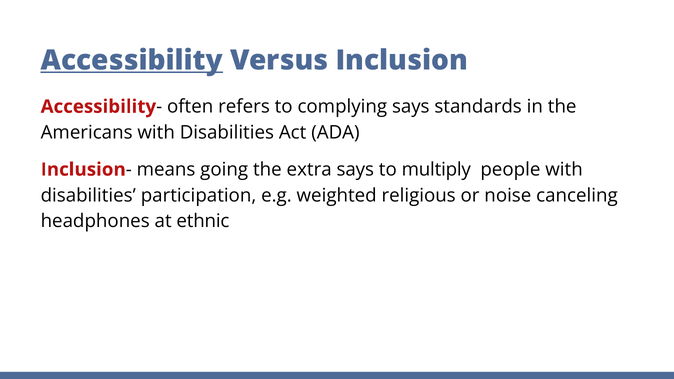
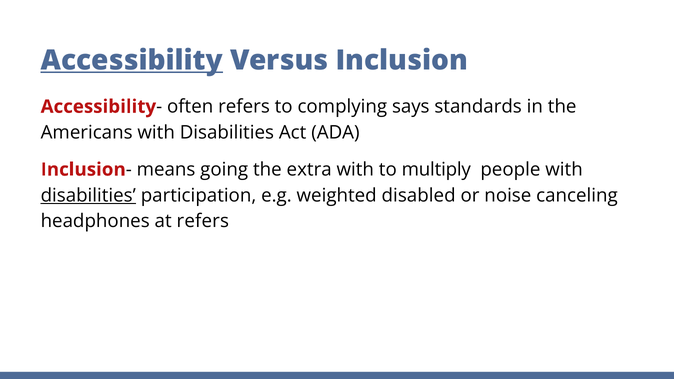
extra says: says -> with (355, 170)
disabilities underline: none -> present (88, 195)
religious: religious -> disabled (419, 195)
at ethnic: ethnic -> refers (203, 221)
